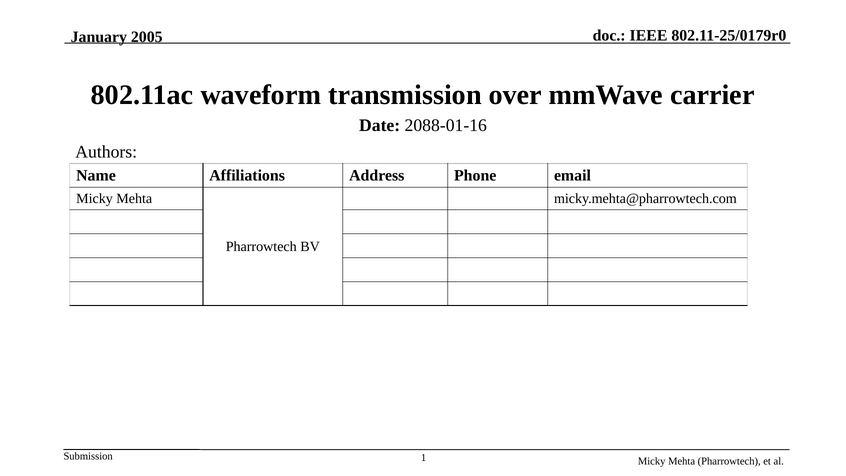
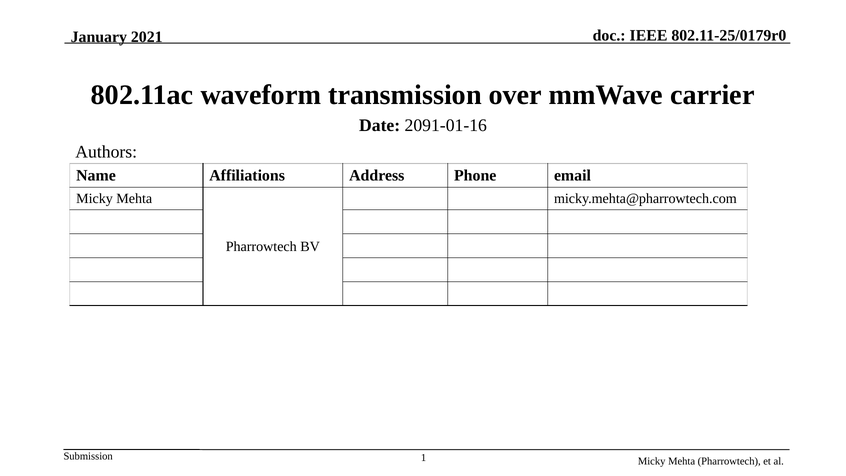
2005: 2005 -> 2021 (147, 37)
2088-01-16: 2088-01-16 -> 2091-01-16 (446, 125)
